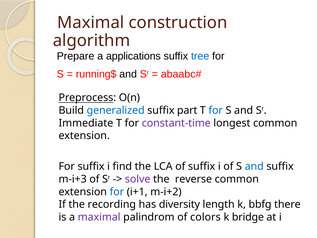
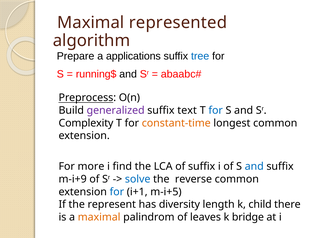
construction: construction -> represented (178, 22)
generalized colour: blue -> purple (116, 110)
part: part -> text (187, 110)
Immediate: Immediate -> Complexity (86, 123)
constant-time colour: purple -> orange (176, 123)
For suffix: suffix -> more (91, 166)
m-i+3: m-i+3 -> m-i+9 (73, 179)
solve colour: purple -> blue (138, 179)
m-i+2: m-i+2 -> m-i+5 (166, 192)
recording: recording -> represent (112, 204)
bbfg: bbfg -> child (260, 204)
maximal colour: purple -> orange (99, 217)
colors: colors -> leaves (205, 217)
